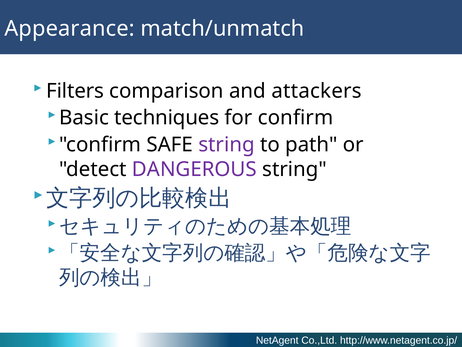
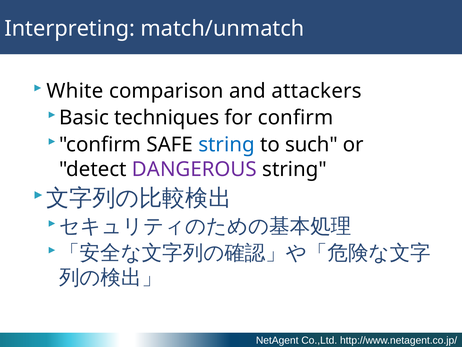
Appearance: Appearance -> Interpreting (70, 29)
Filters: Filters -> White (75, 91)
string colour: purple -> blue (227, 144)
path: path -> such (311, 144)
